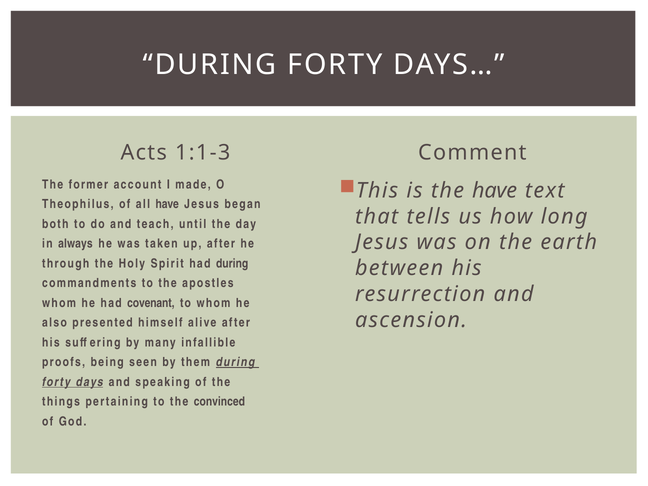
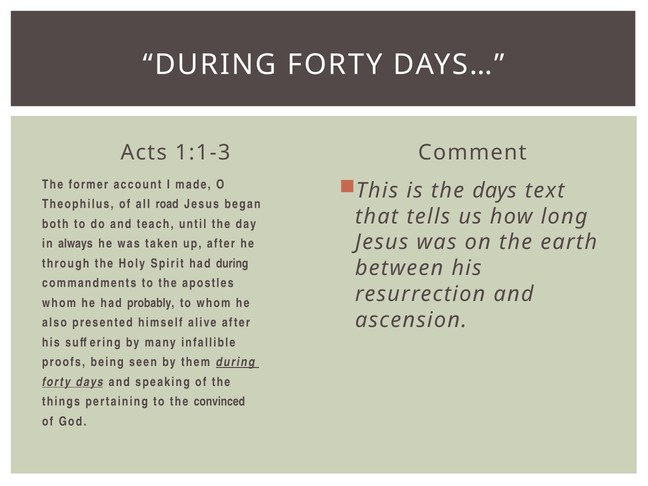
the have: have -> days (494, 191)
all have: have -> road (167, 204)
covenant: covenant -> probably (151, 303)
